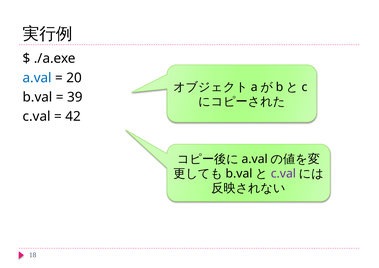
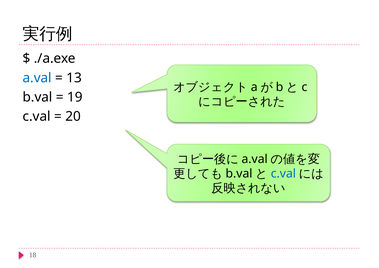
20: 20 -> 13 (74, 78)
39: 39 -> 19 (75, 97)
42: 42 -> 20 (73, 116)
c.val colour: purple -> blue (283, 174)
